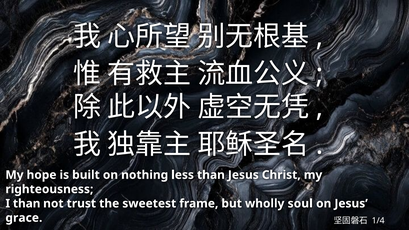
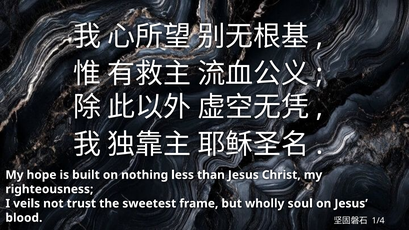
I than: than -> veils (27, 204)
grace: grace -> blood (24, 218)
